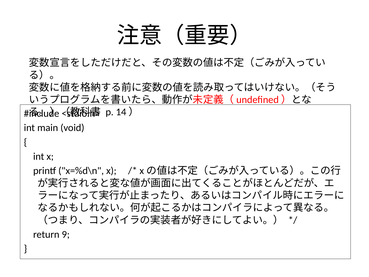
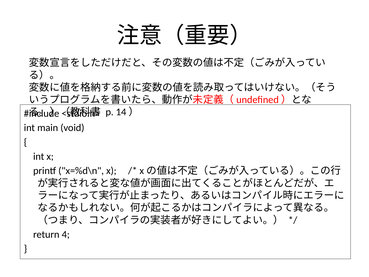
9: 9 -> 4 (66, 234)
